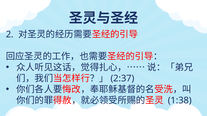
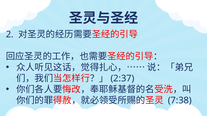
1:38: 1:38 -> 7:38 (180, 101)
